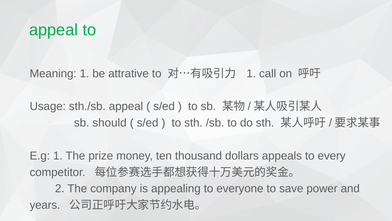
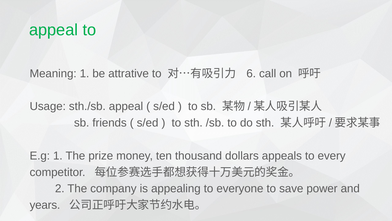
1: 1 -> 6 (251, 73)
should: should -> friends (110, 123)
